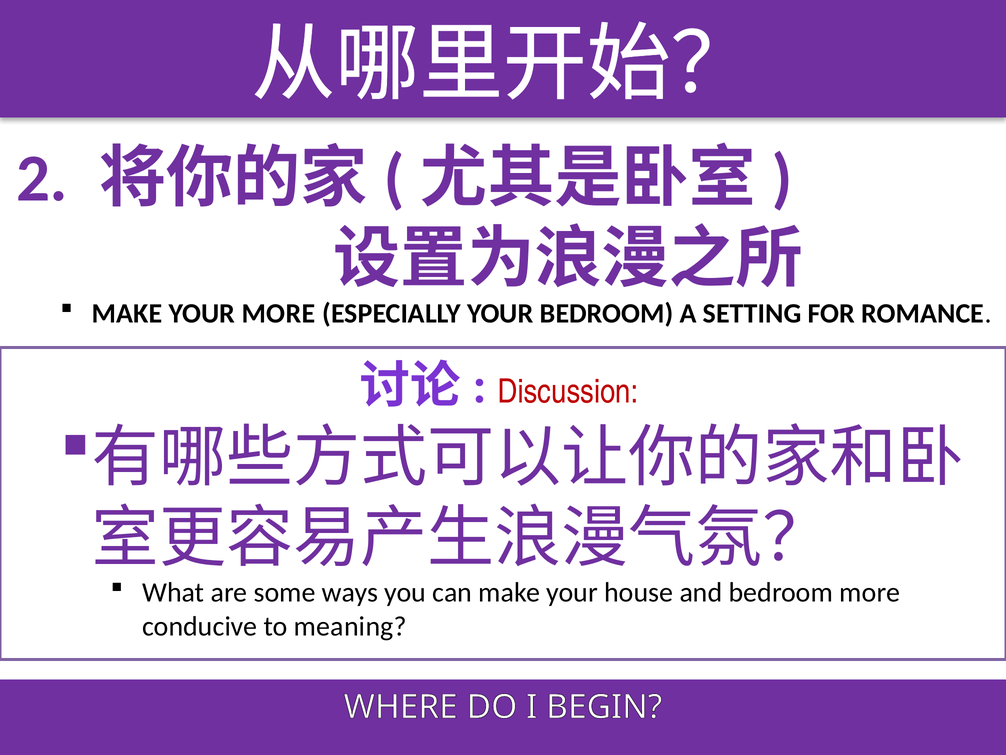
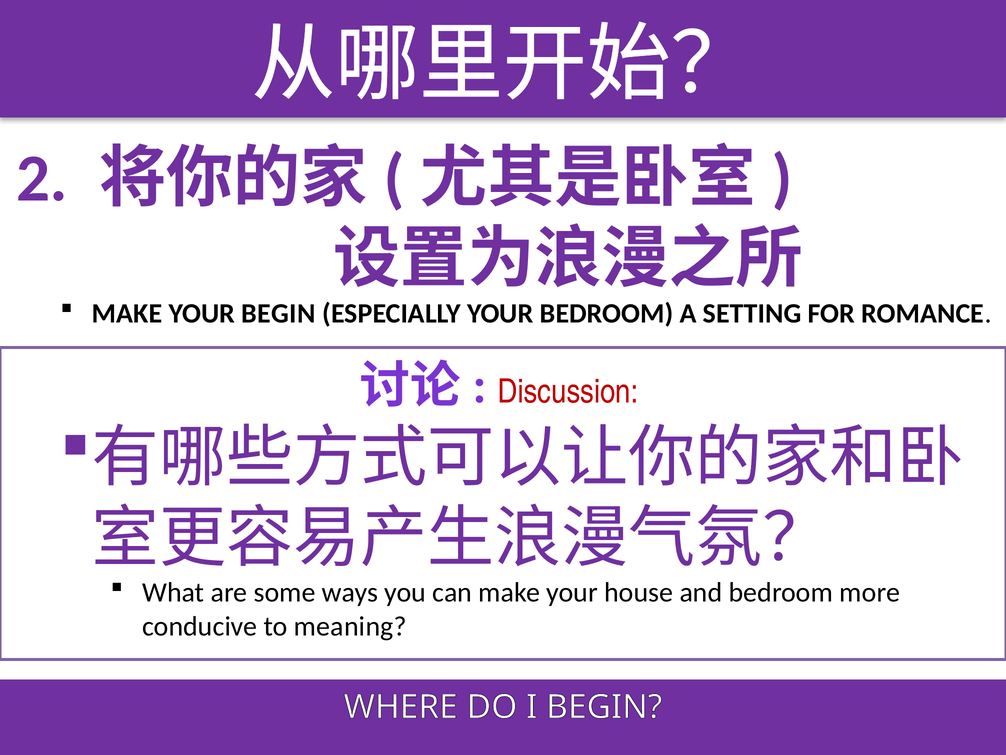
YOUR MORE: MORE -> BEGIN (279, 313)
